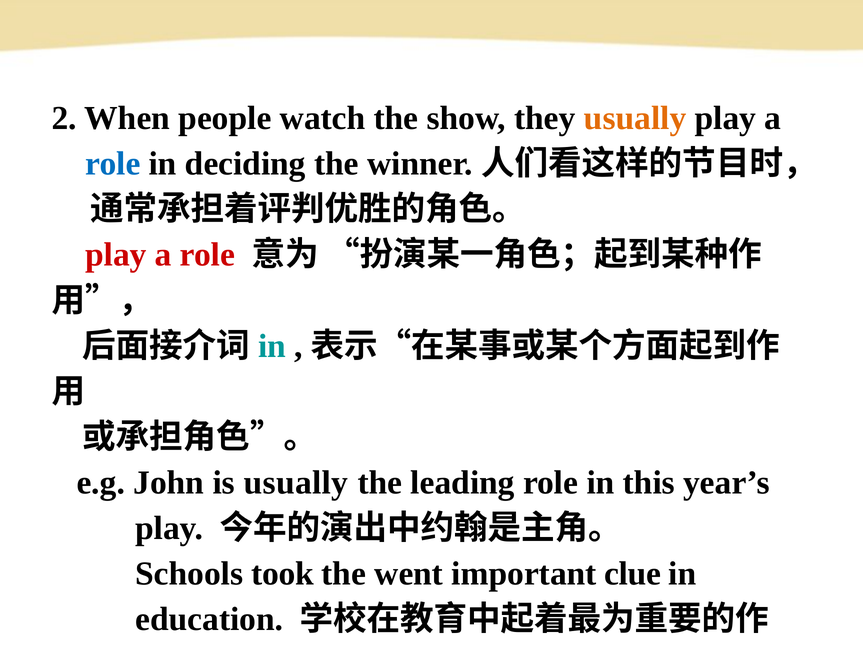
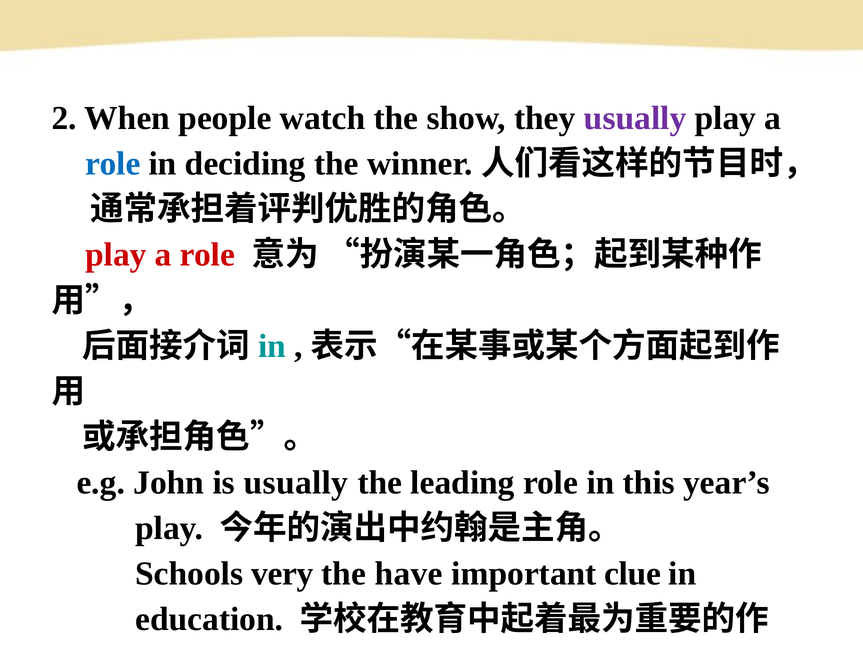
usually colour: orange -> purple (635, 118)
took: took -> very (282, 574)
went: went -> have (409, 574)
